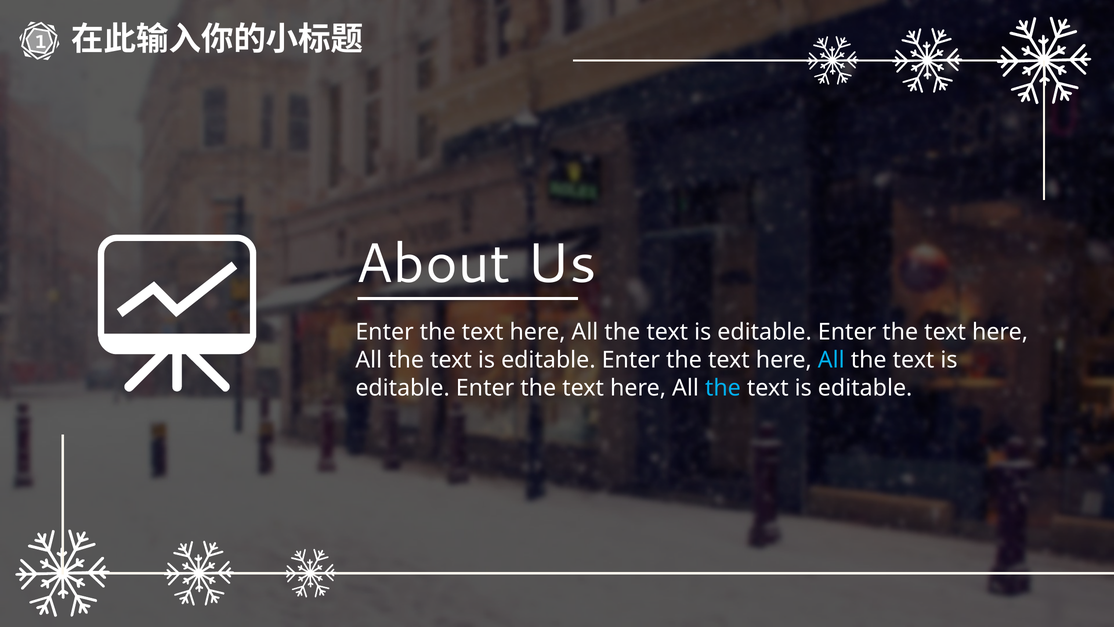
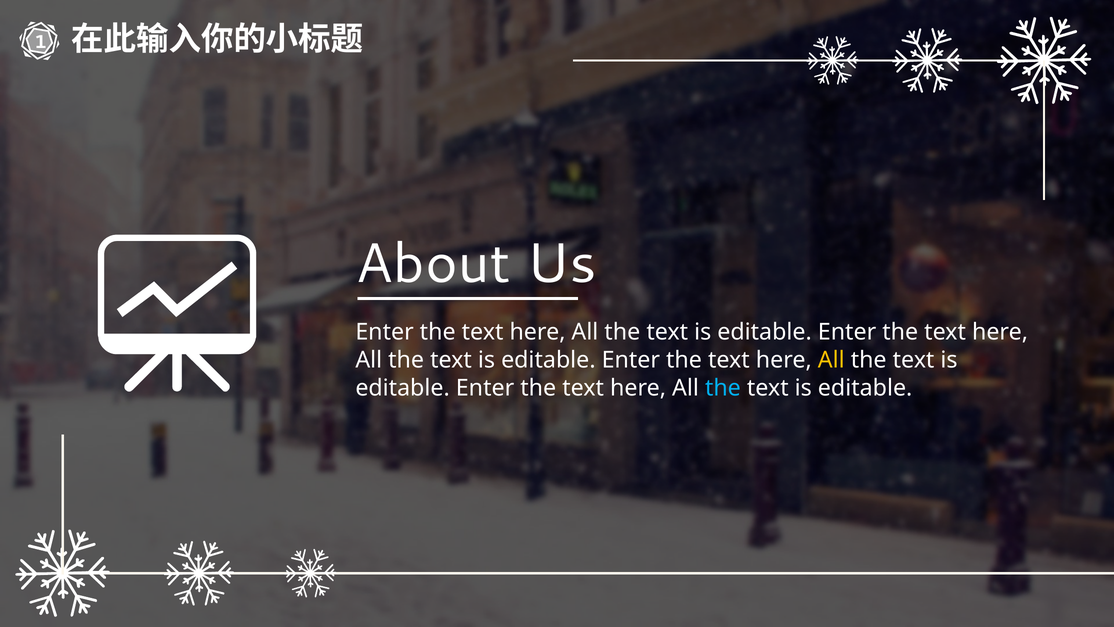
All colour: light blue -> yellow (831, 360)
